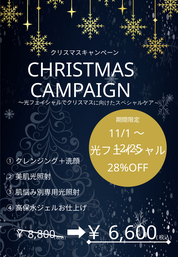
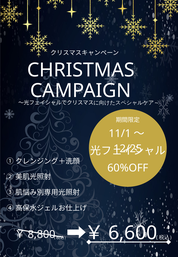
28%OFF: 28%OFF -> 60%OFF (128, 168)
